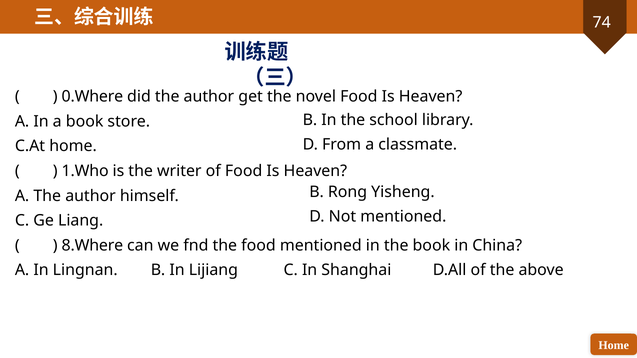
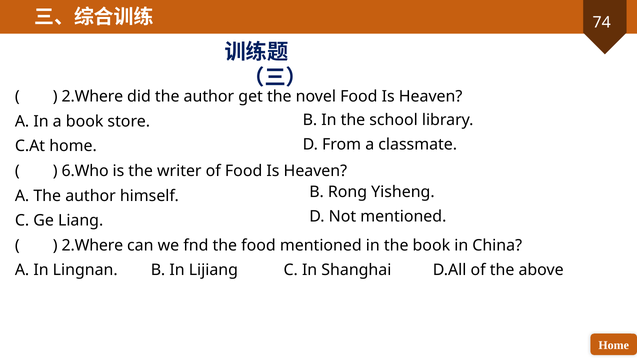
0.Where: 0.Where -> 2.Where (92, 97)
1.Who: 1.Who -> 6.Who (85, 171)
8.Where: 8.Where -> 2.Where (92, 246)
